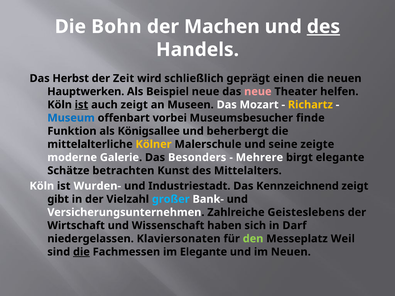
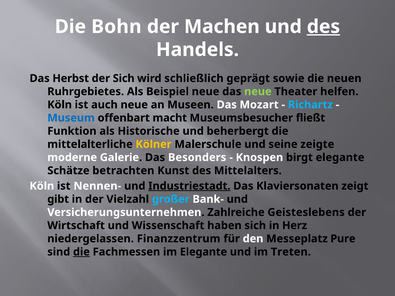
der Zeit: Zeit -> Sich (124, 78)
einen: einen -> sowie (289, 78)
Hauptwerken: Hauptwerken -> Ruhrgebietes (86, 92)
neue colour: pink -> light green (258, 92)
ist underline: present -> none (81, 105)
auch zeigt: zeigt -> neue (134, 105)
Richartz colour: yellow -> light blue (310, 105)
vorbei: vorbei -> macht (170, 118)
finde: finde -> fließt (310, 118)
Königsallee: Königsallee -> Historische (149, 131)
Mehrere: Mehrere -> Knospen (259, 158)
Wurden-: Wurden- -> Nennen- (97, 186)
Industriestadt underline: none -> present (189, 186)
Kennzeichnend: Kennzeichnend -> Klaviersonaten (297, 186)
Darf: Darf -> Herz (295, 226)
Klaviersonaten: Klaviersonaten -> Finanzzentrum (179, 239)
den colour: light green -> white (253, 239)
Weil: Weil -> Pure (343, 239)
im Neuen: Neuen -> Treten (291, 252)
